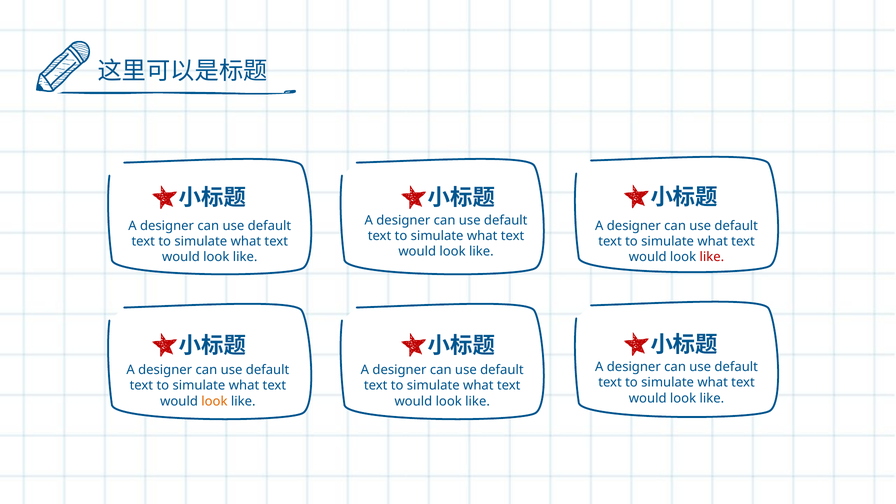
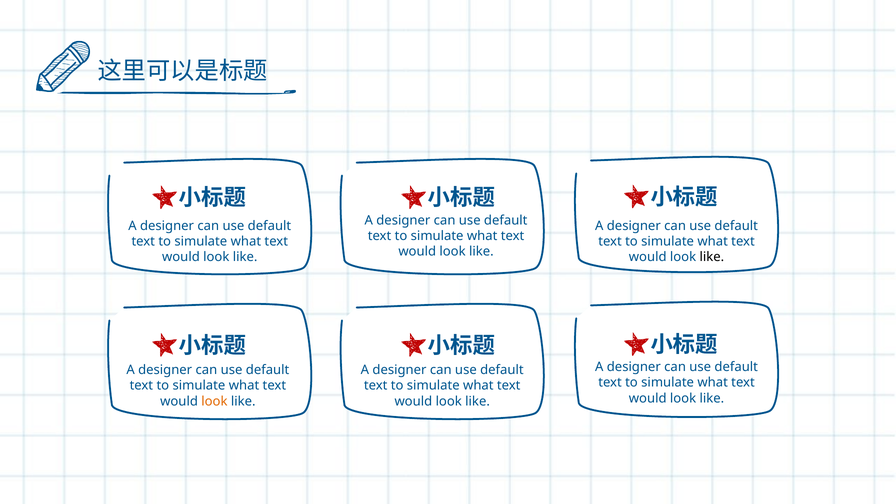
like colour: red -> black (712, 257)
